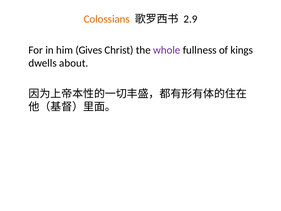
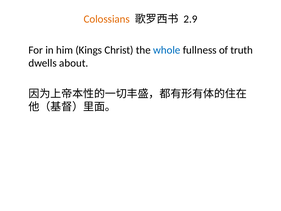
Gives: Gives -> Kings (89, 50)
whole colour: purple -> blue (167, 50)
kings: kings -> truth (242, 50)
